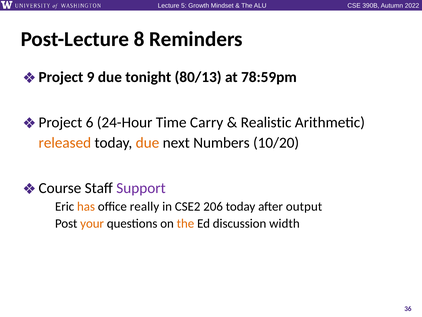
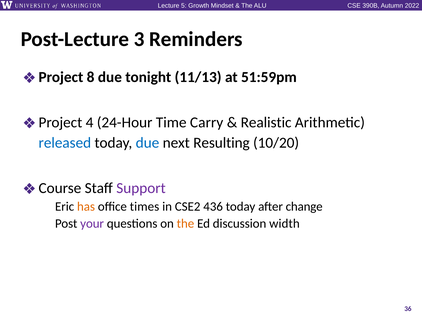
8: 8 -> 3 (139, 39)
9: 9 -> 8 (91, 77)
80/13: 80/13 -> 11/13 (198, 77)
78:59pm: 78:59pm -> 51:59pm (269, 77)
6: 6 -> 4 (90, 122)
released colour: orange -> blue (65, 142)
due colour: orange -> blue (147, 142)
Numbers: Numbers -> Resulting (221, 142)
really: really -> times (145, 206)
206: 206 -> 436 (213, 206)
output: output -> change (304, 206)
your colour: orange -> purple (92, 223)
